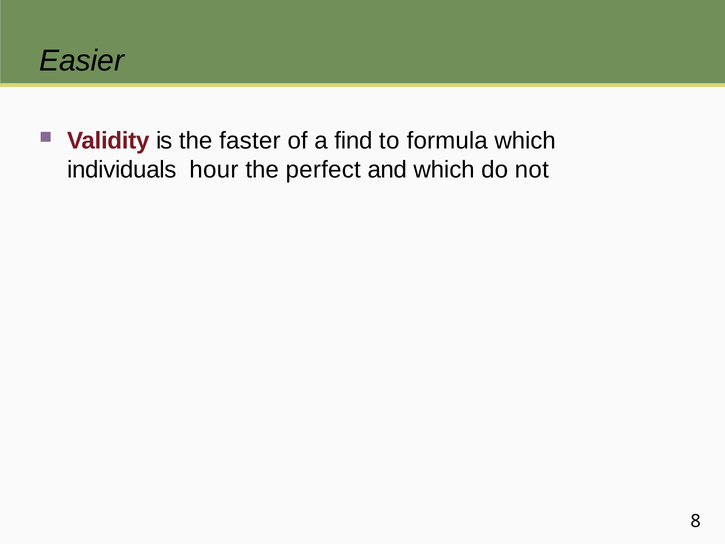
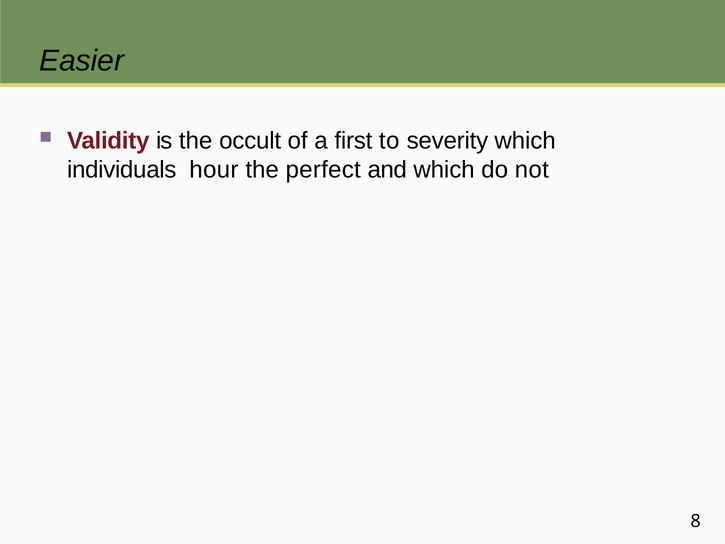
faster: faster -> occult (250, 141)
find: find -> first (353, 141)
formula: formula -> severity (447, 141)
